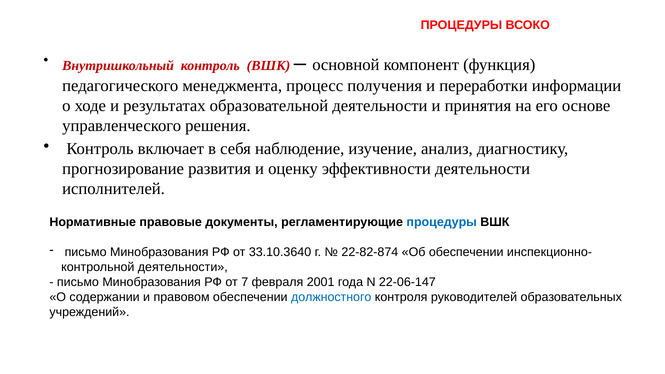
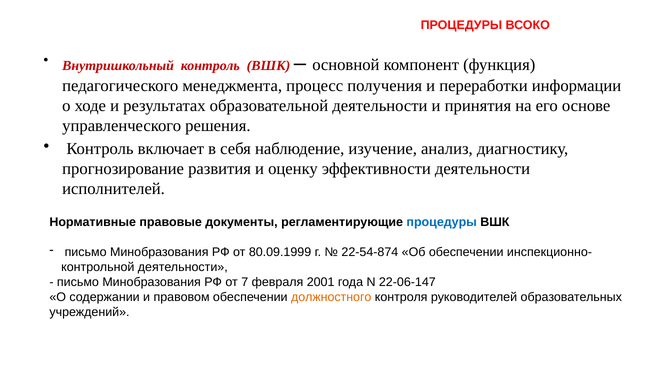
33.10.3640: 33.10.3640 -> 80.09.1999 (280, 252)
22-82-874: 22-82-874 -> 22-54-874 (370, 252)
должностного colour: blue -> orange (331, 297)
